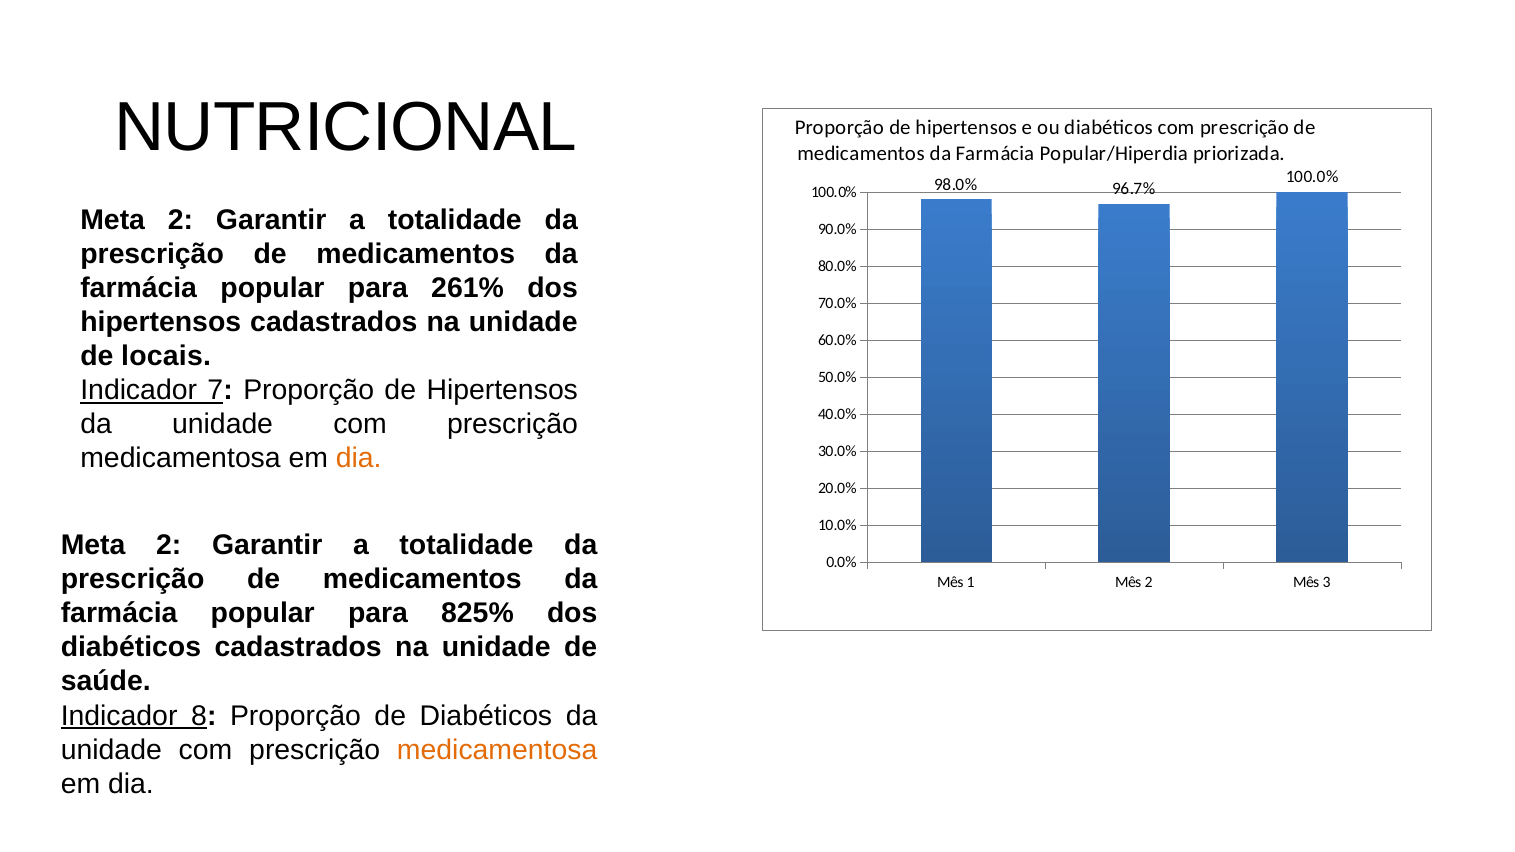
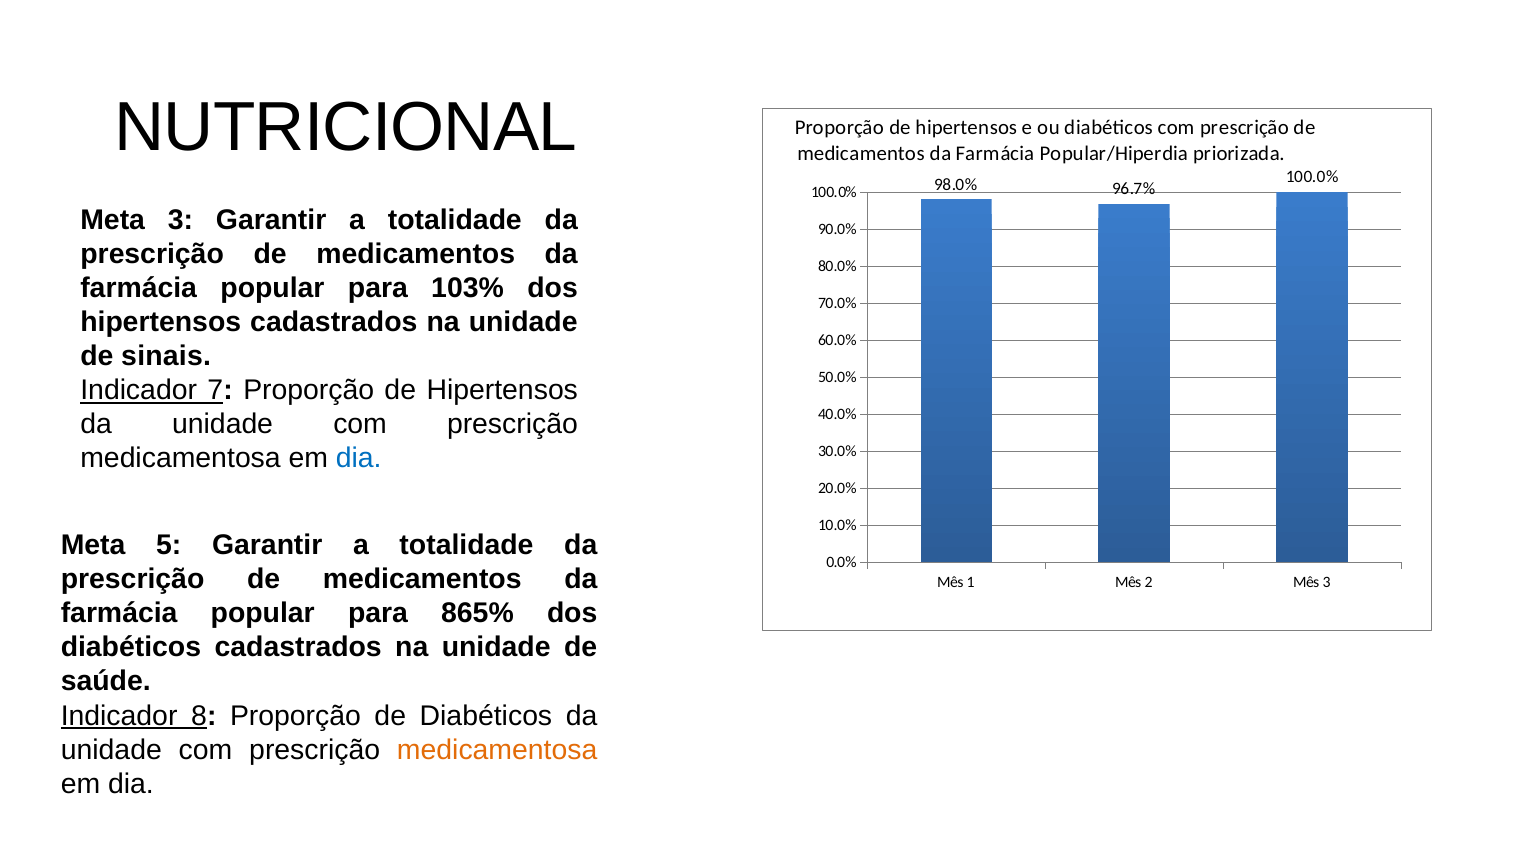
2: 2 -> 3 (180, 220)
261%: 261% -> 103% (468, 288)
locais: locais -> sinais (166, 356)
dia colour: orange -> blue (359, 458)
2: 2 -> 5 (169, 545)
825%: 825% -> 865% (477, 614)
